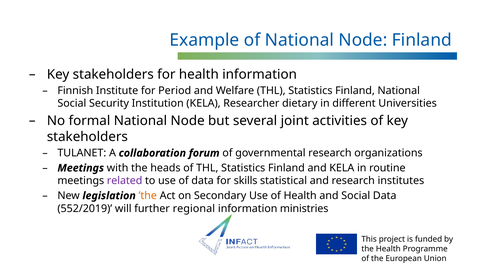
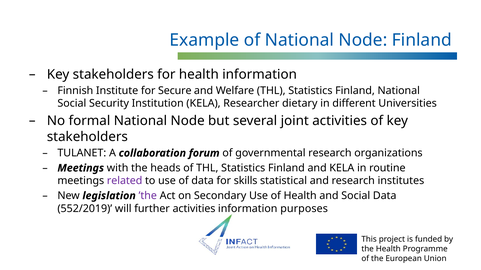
Period: Period -> Secure (175, 91)
’the colour: orange -> purple (148, 196)
further regional: regional -> activities (194, 209)
ministries: ministries -> purposes (304, 209)
